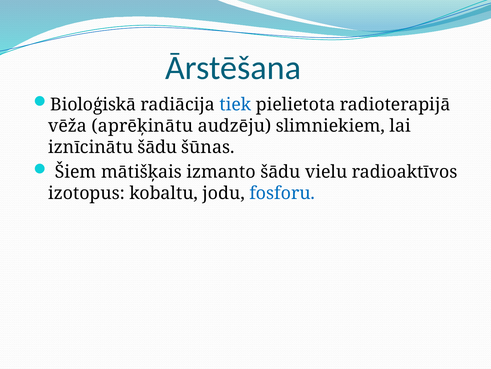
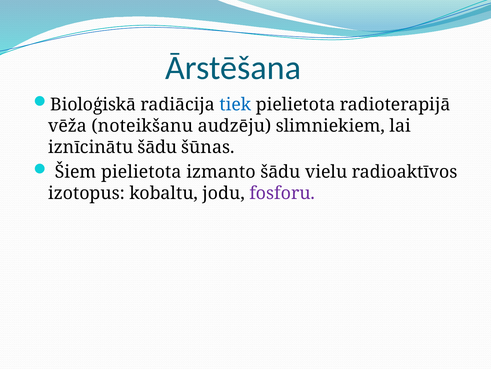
aprēķinātu: aprēķinātu -> noteikšanu (142, 126)
Šiem mātišķais: mātišķais -> pielietota (141, 172)
fosforu colour: blue -> purple (282, 193)
